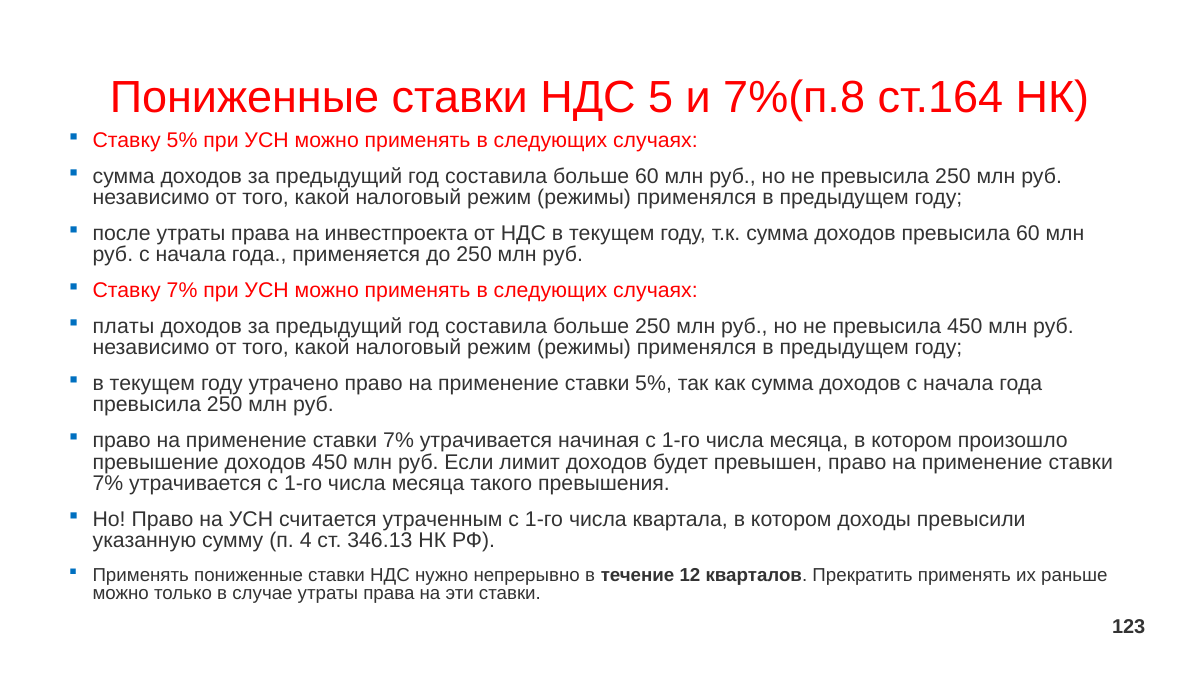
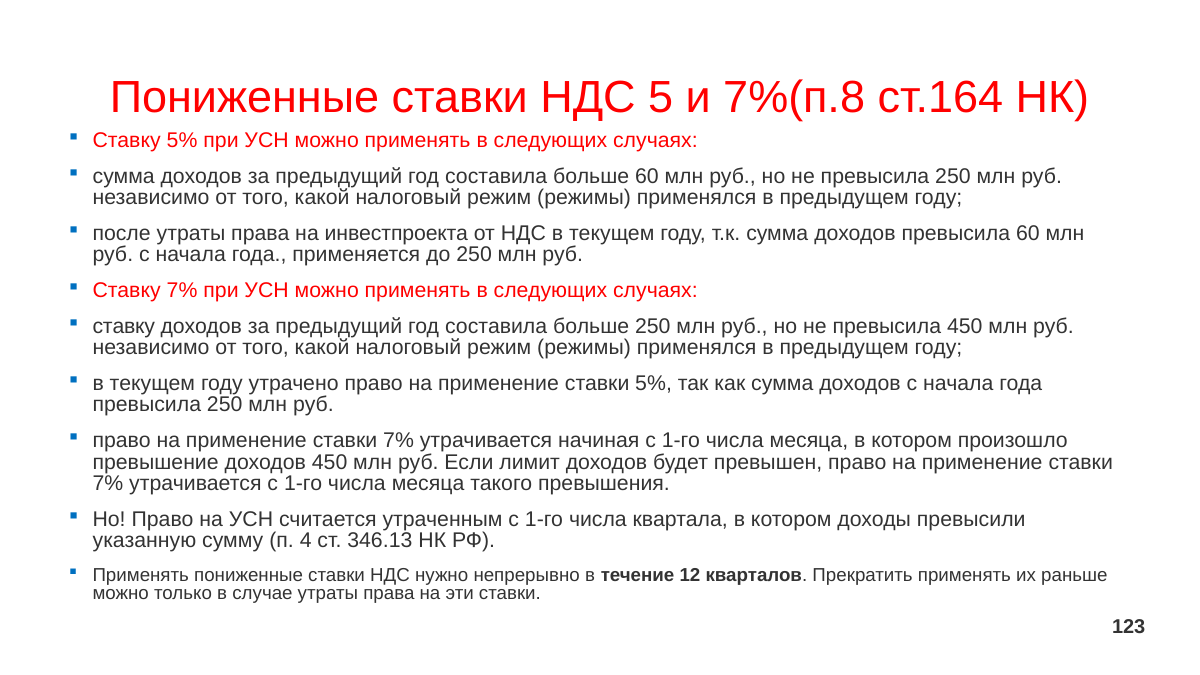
платы: платы -> ставку (124, 326)
